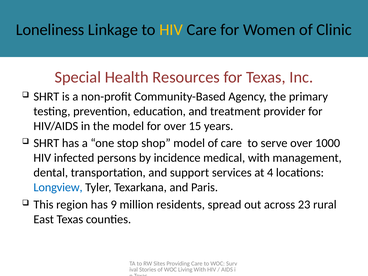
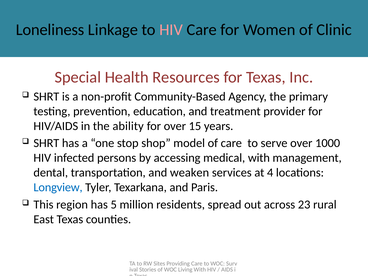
HIV colour: yellow -> pink (171, 30)
the model: model -> ability (128, 126)
incidence: incidence -> accessing (177, 158)
support: support -> weaken (190, 173)
9: 9 -> 5 (114, 204)
